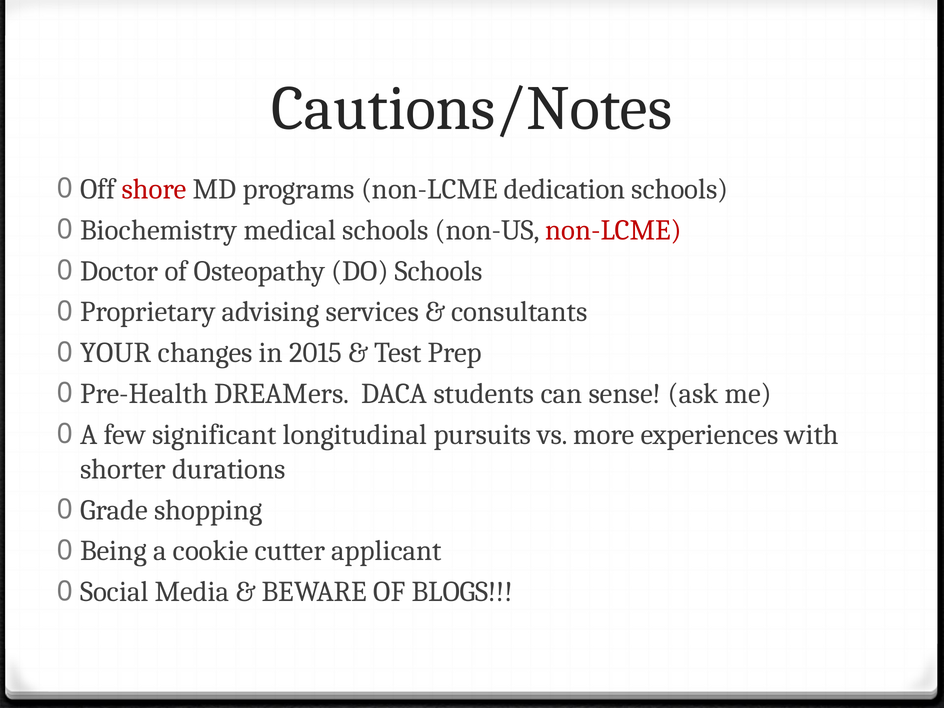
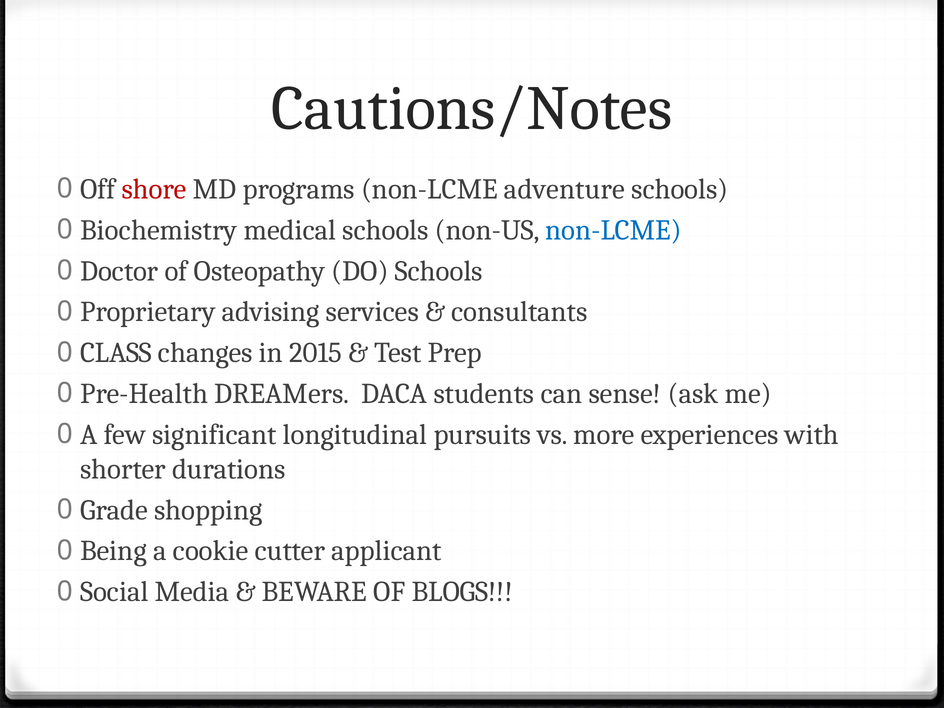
dedication: dedication -> adventure (564, 189)
non-LCME colour: red -> blue (614, 230)
YOUR: YOUR -> CLASS (116, 353)
